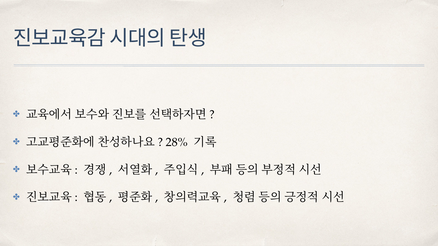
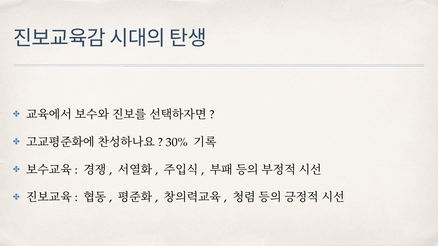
28%: 28% -> 30% (177, 142)
